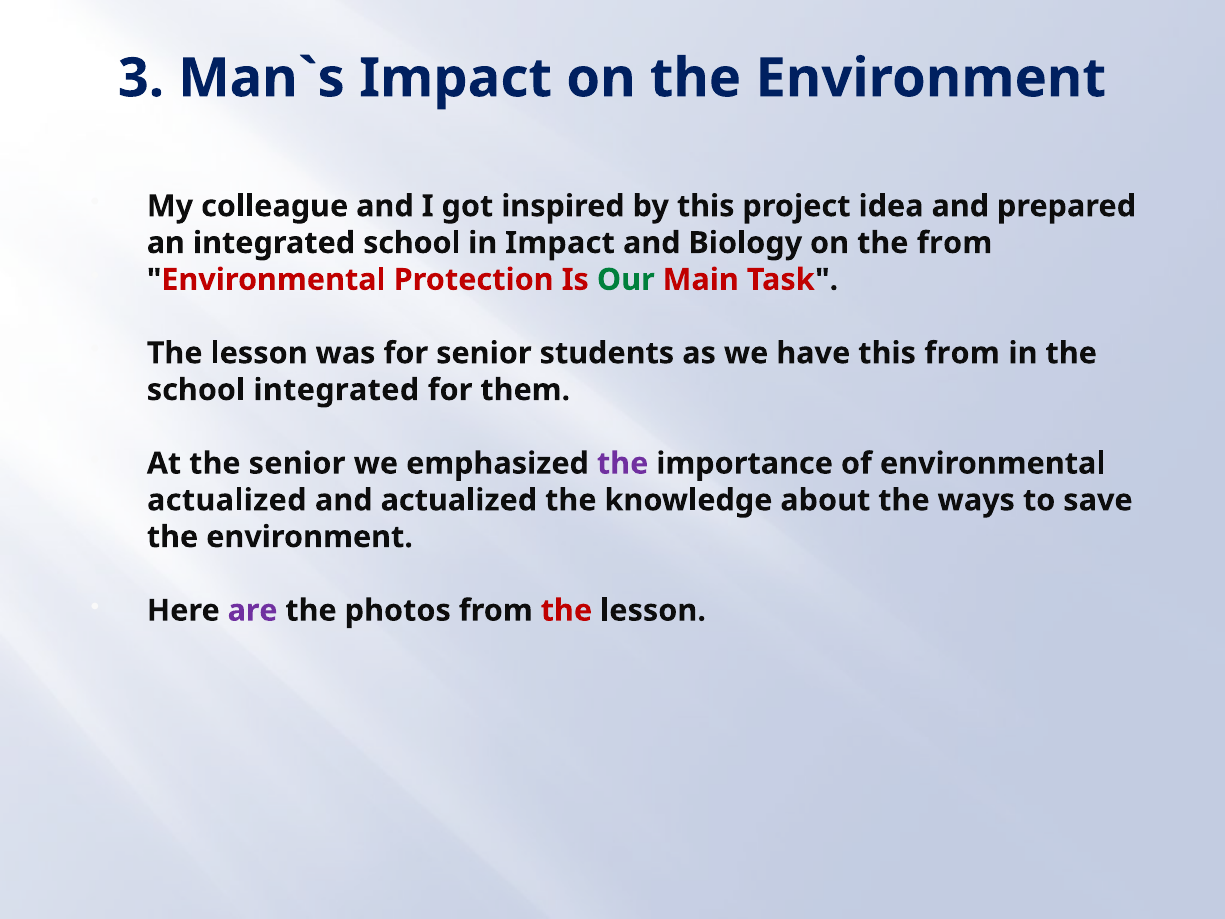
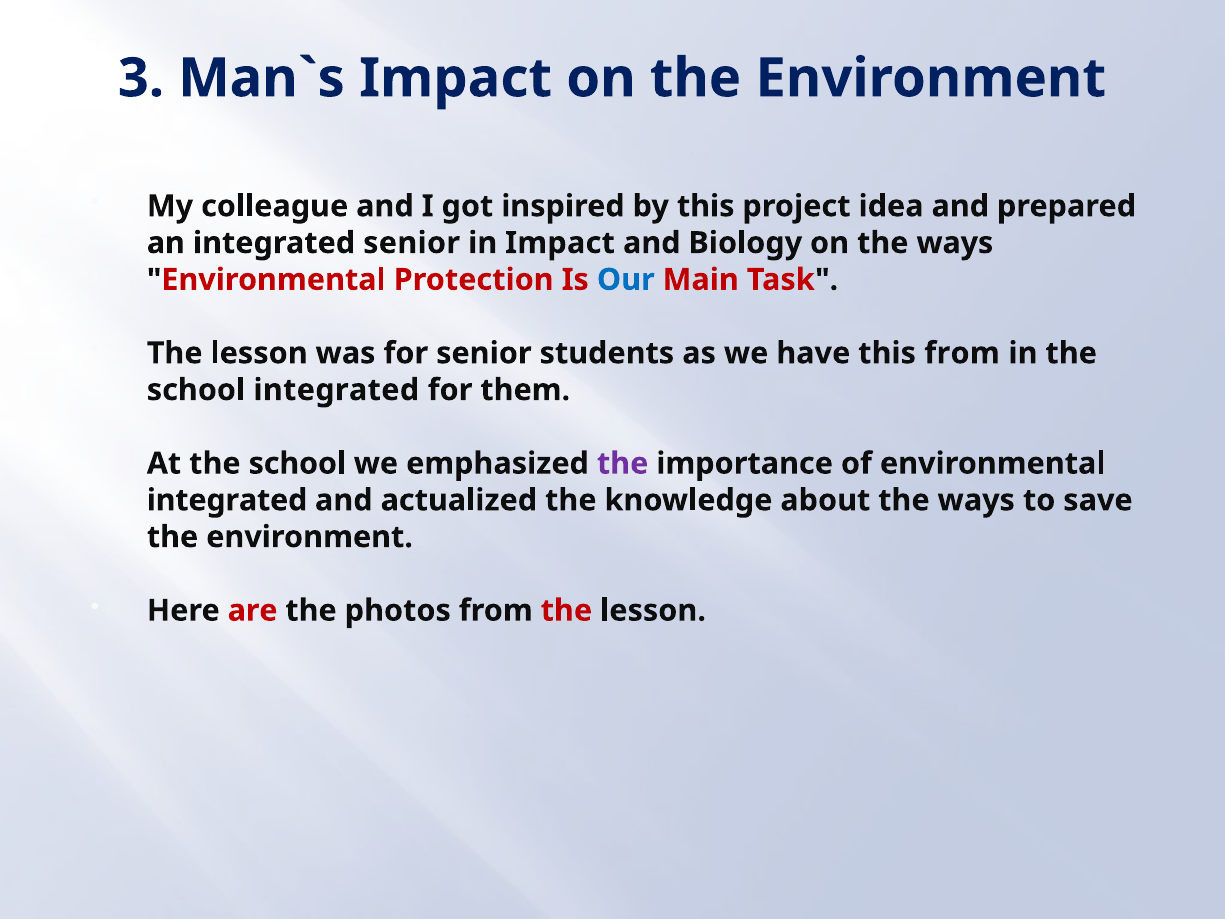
integrated school: school -> senior (412, 243)
on the from: from -> ways (955, 243)
Our colour: green -> blue (626, 280)
At the senior: senior -> school (297, 463)
actualized: actualized -> integrated (227, 500)
are colour: purple -> red (253, 610)
